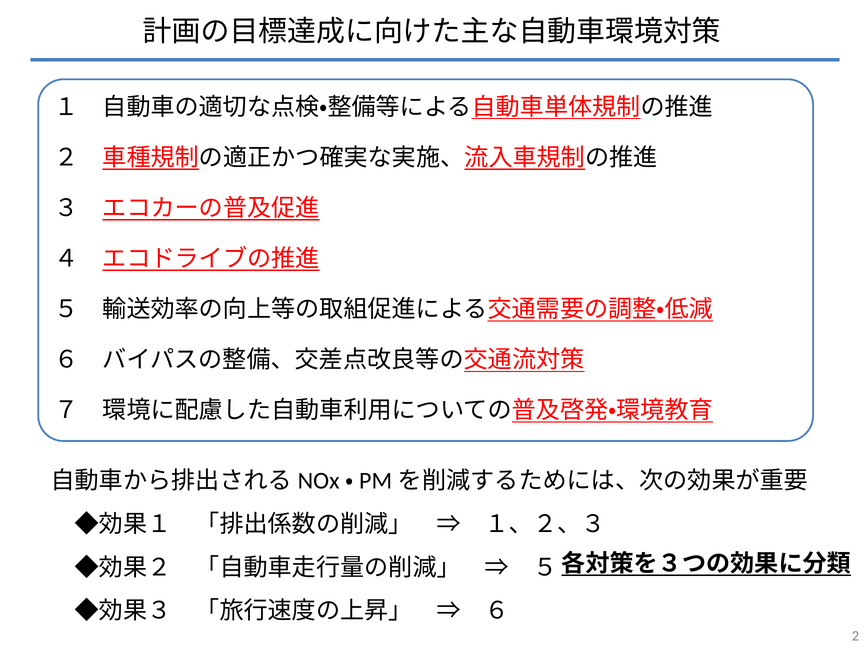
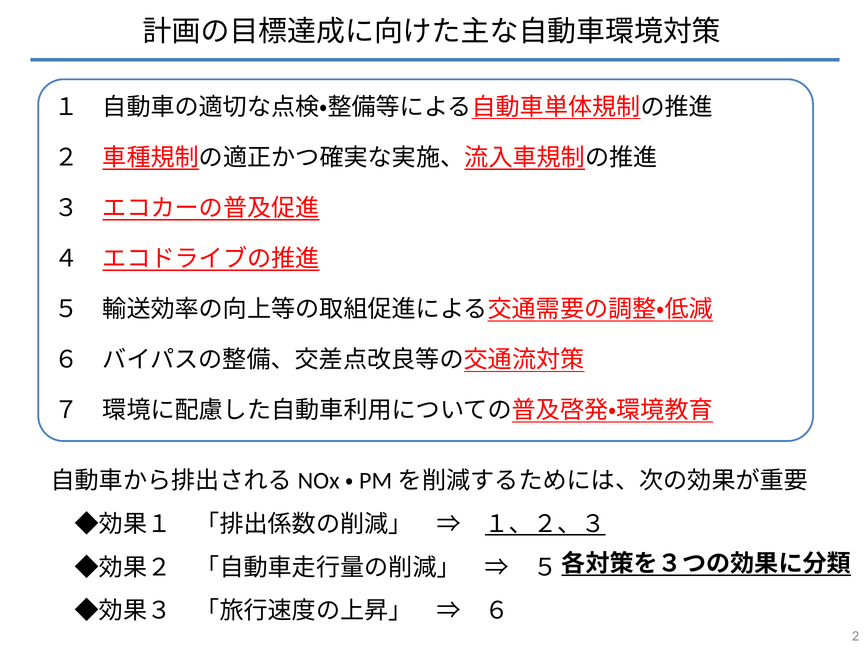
１、２、３ underline: none -> present (545, 525)
